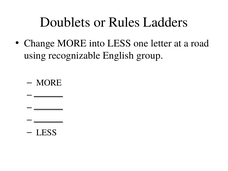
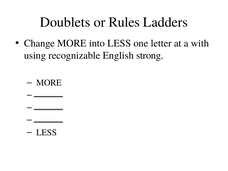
road: road -> with (200, 43)
group: group -> strong (150, 55)
